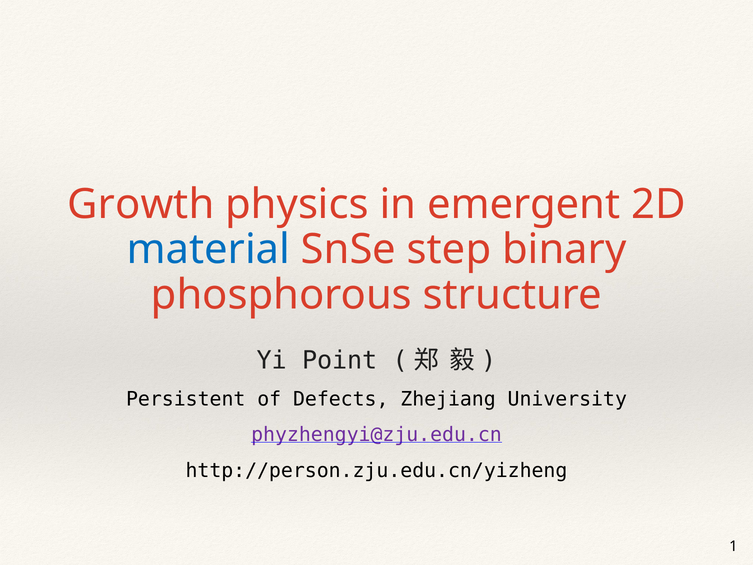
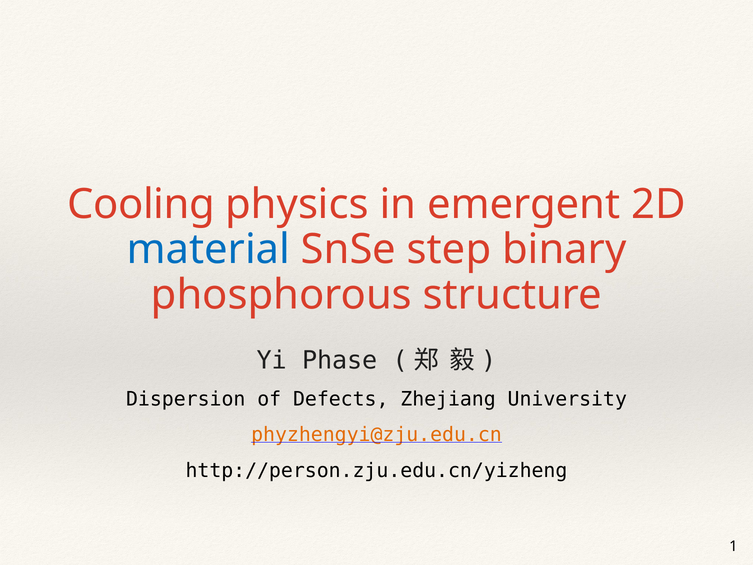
Growth: Growth -> Cooling (141, 204)
Point: Point -> Phase (340, 360)
Persistent: Persistent -> Dispersion (186, 399)
phyzhengyi@zju.edu.cn colour: purple -> orange (376, 435)
